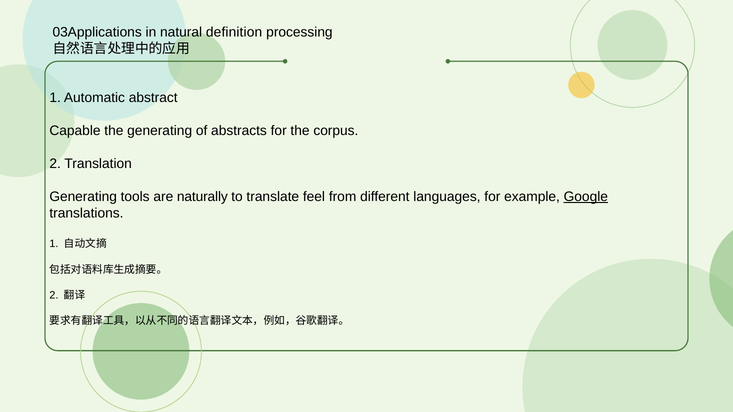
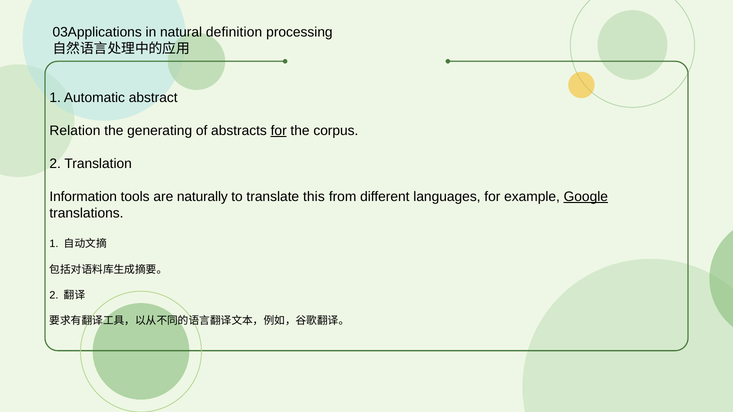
Capable: Capable -> Relation (75, 131)
for underline: none -> present (279, 131)
Generating: Generating -> Information (83, 197)
feel: feel -> this (314, 197)
